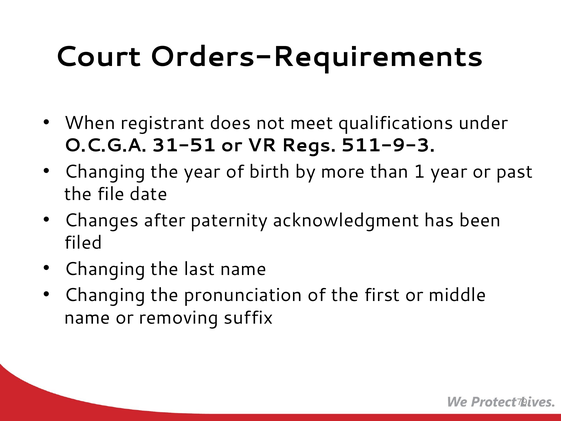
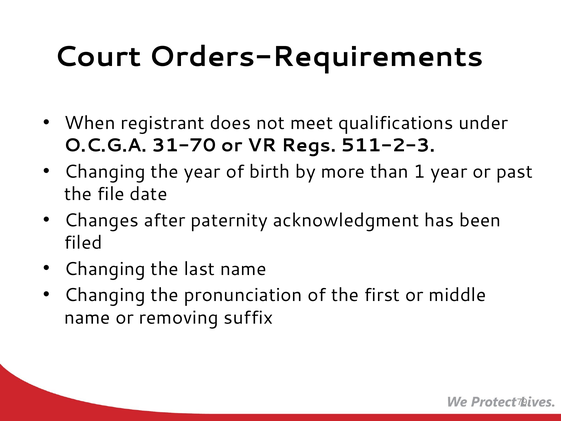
31-51: 31-51 -> 31-70 (184, 145)
511-9-3: 511-9-3 -> 511-2-3 (388, 145)
